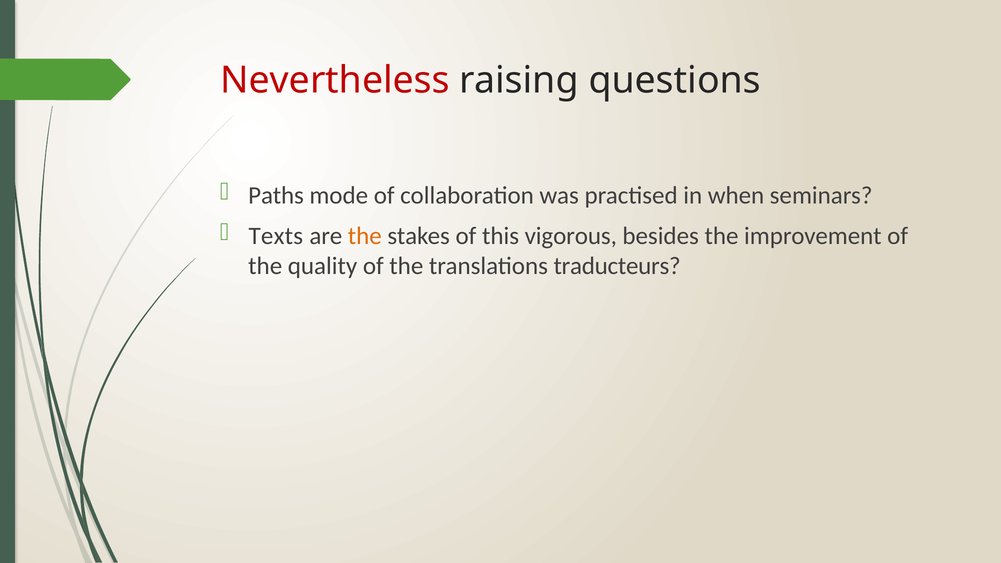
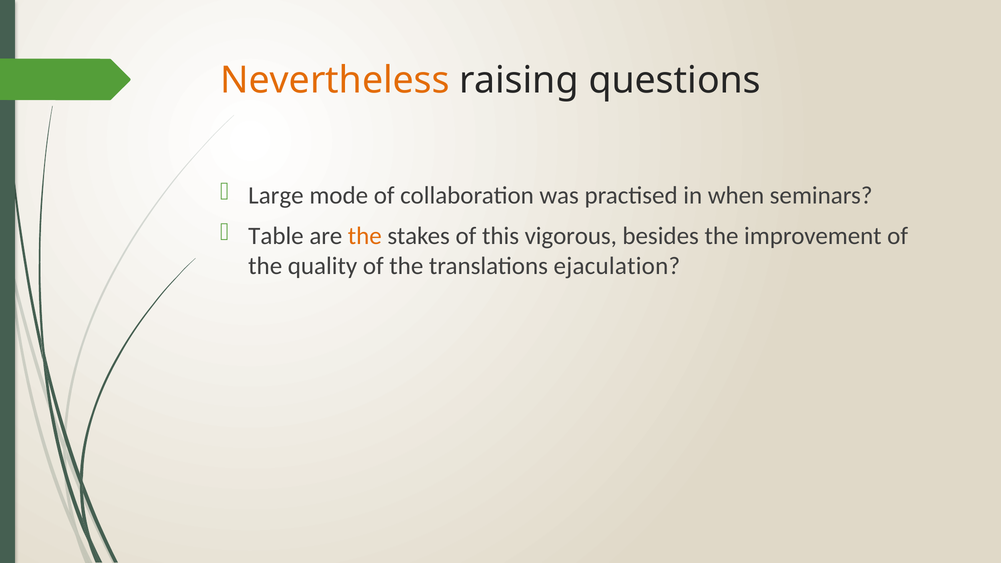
Nevertheless colour: red -> orange (335, 80)
Paths: Paths -> Large (276, 196)
Texts: Texts -> Table (276, 236)
traducteurs: traducteurs -> ejaculation (617, 266)
